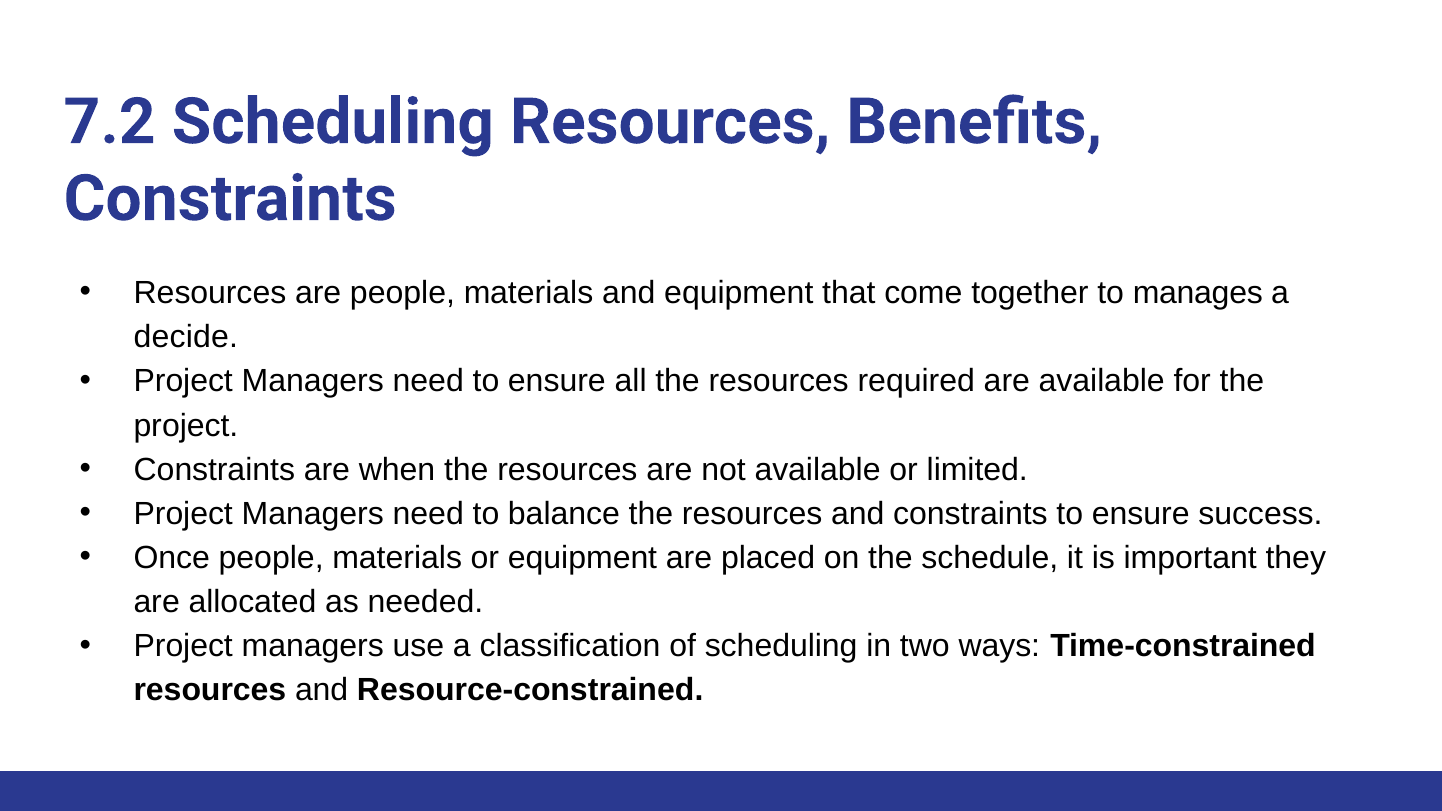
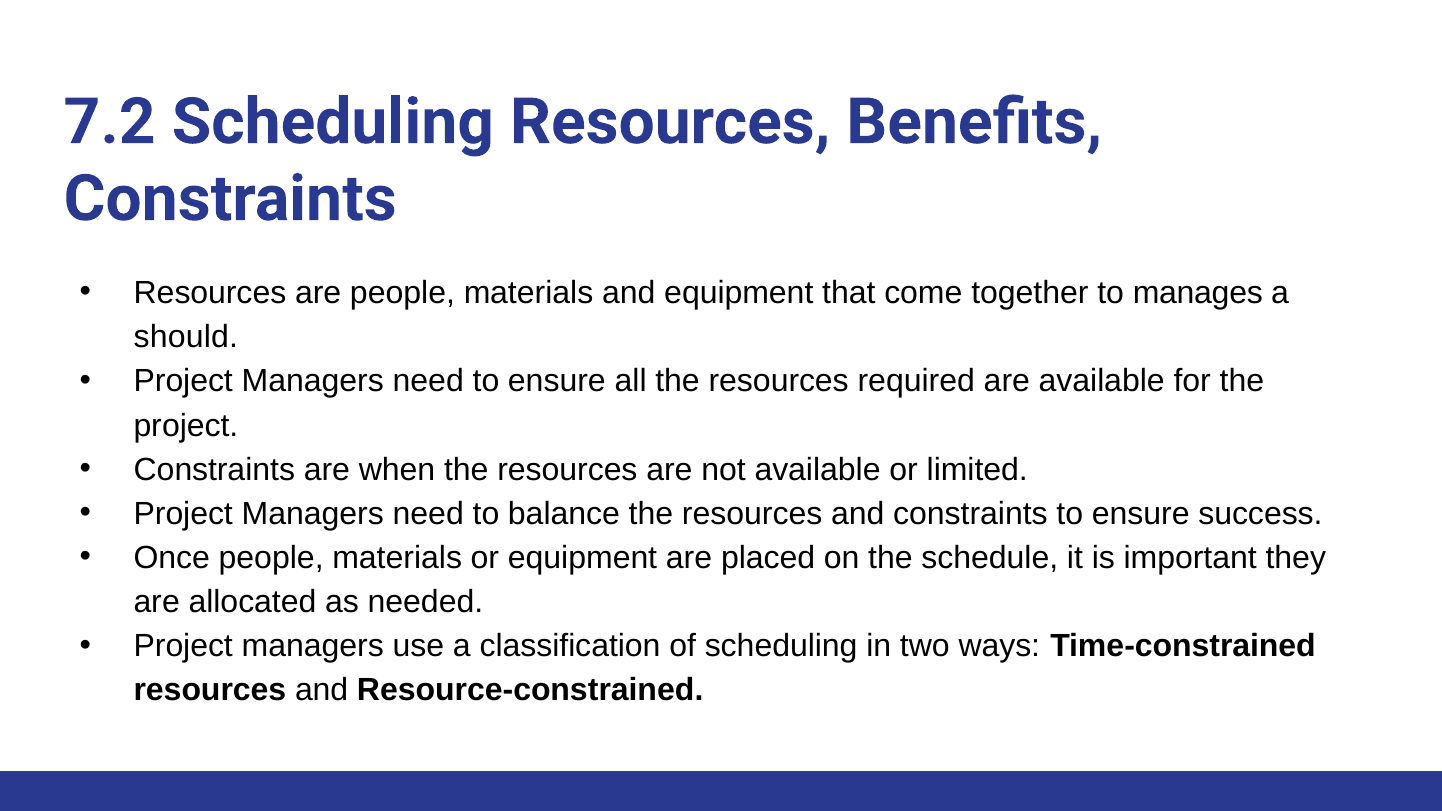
decide: decide -> should (186, 337)
